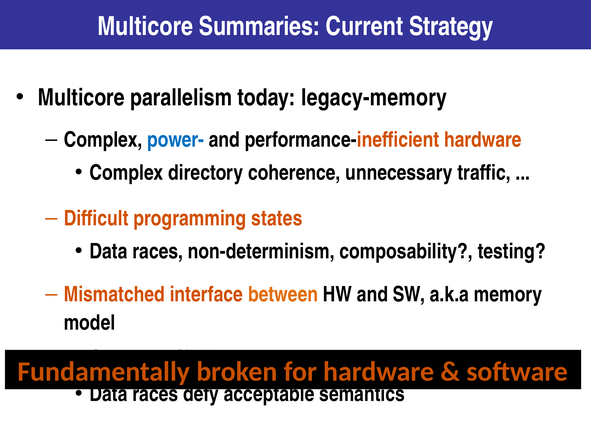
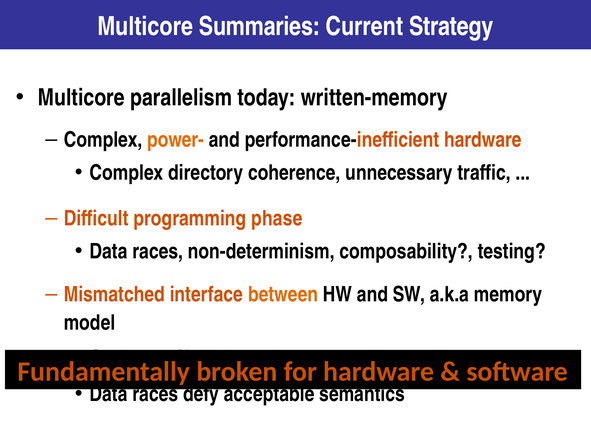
legacy-memory: legacy-memory -> written-memory (374, 98)
power- colour: blue -> orange (176, 139)
states: states -> phase (277, 218)
